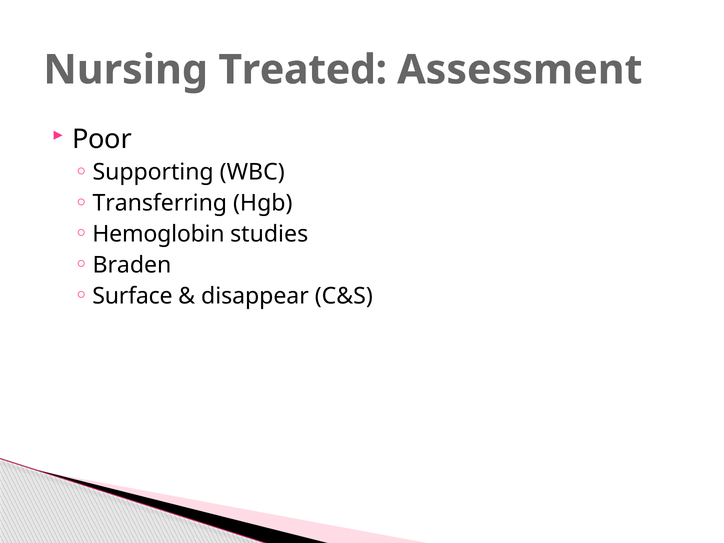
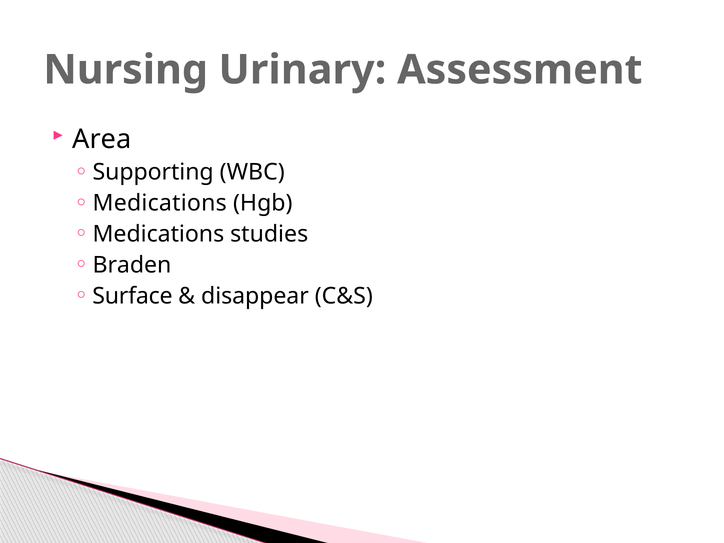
Treated: Treated -> Urinary (302, 70)
Poor: Poor -> Area (102, 139)
Transferring: Transferring -> Medications (160, 203)
Hemoglobin: Hemoglobin -> Medications (158, 234)
